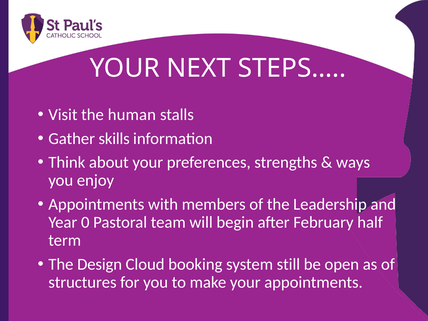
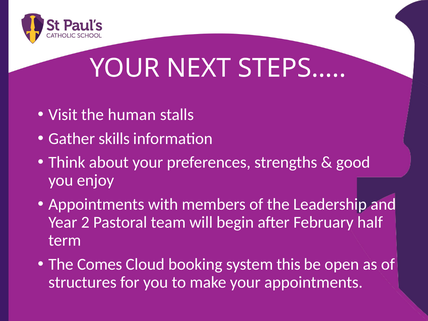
ways: ways -> good (353, 162)
0: 0 -> 2 (85, 222)
Design: Design -> Comes (100, 264)
still: still -> this (288, 264)
